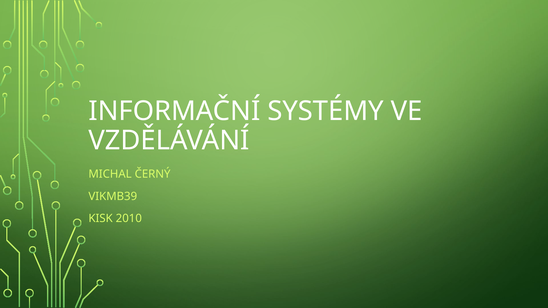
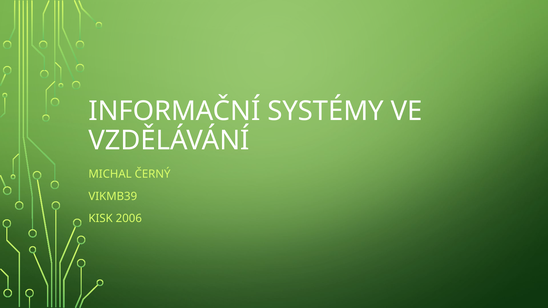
2010: 2010 -> 2006 (129, 219)
